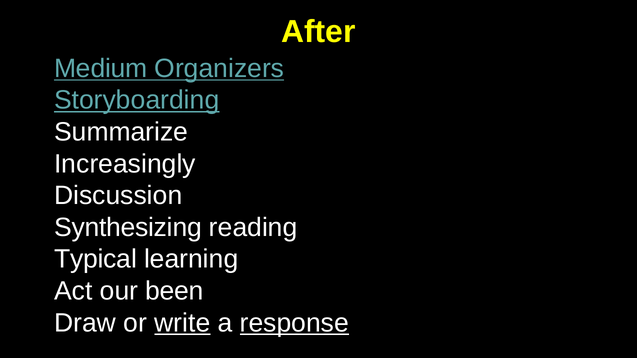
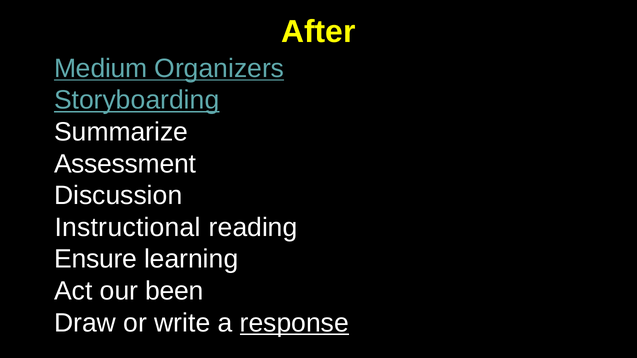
Increasingly: Increasingly -> Assessment (125, 164)
Synthesizing: Synthesizing -> Instructional (128, 228)
Typical: Typical -> Ensure (96, 259)
write underline: present -> none (182, 323)
